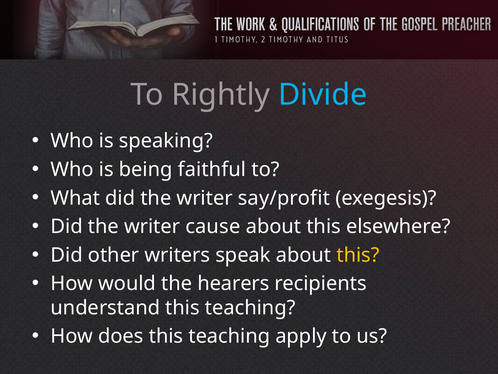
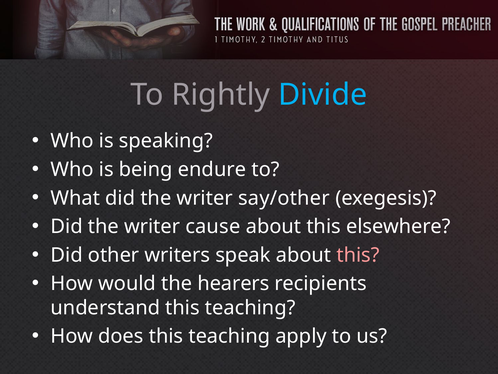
faithful: faithful -> endure (212, 169)
say/profit: say/profit -> say/other (284, 198)
this colour: yellow -> pink (358, 255)
